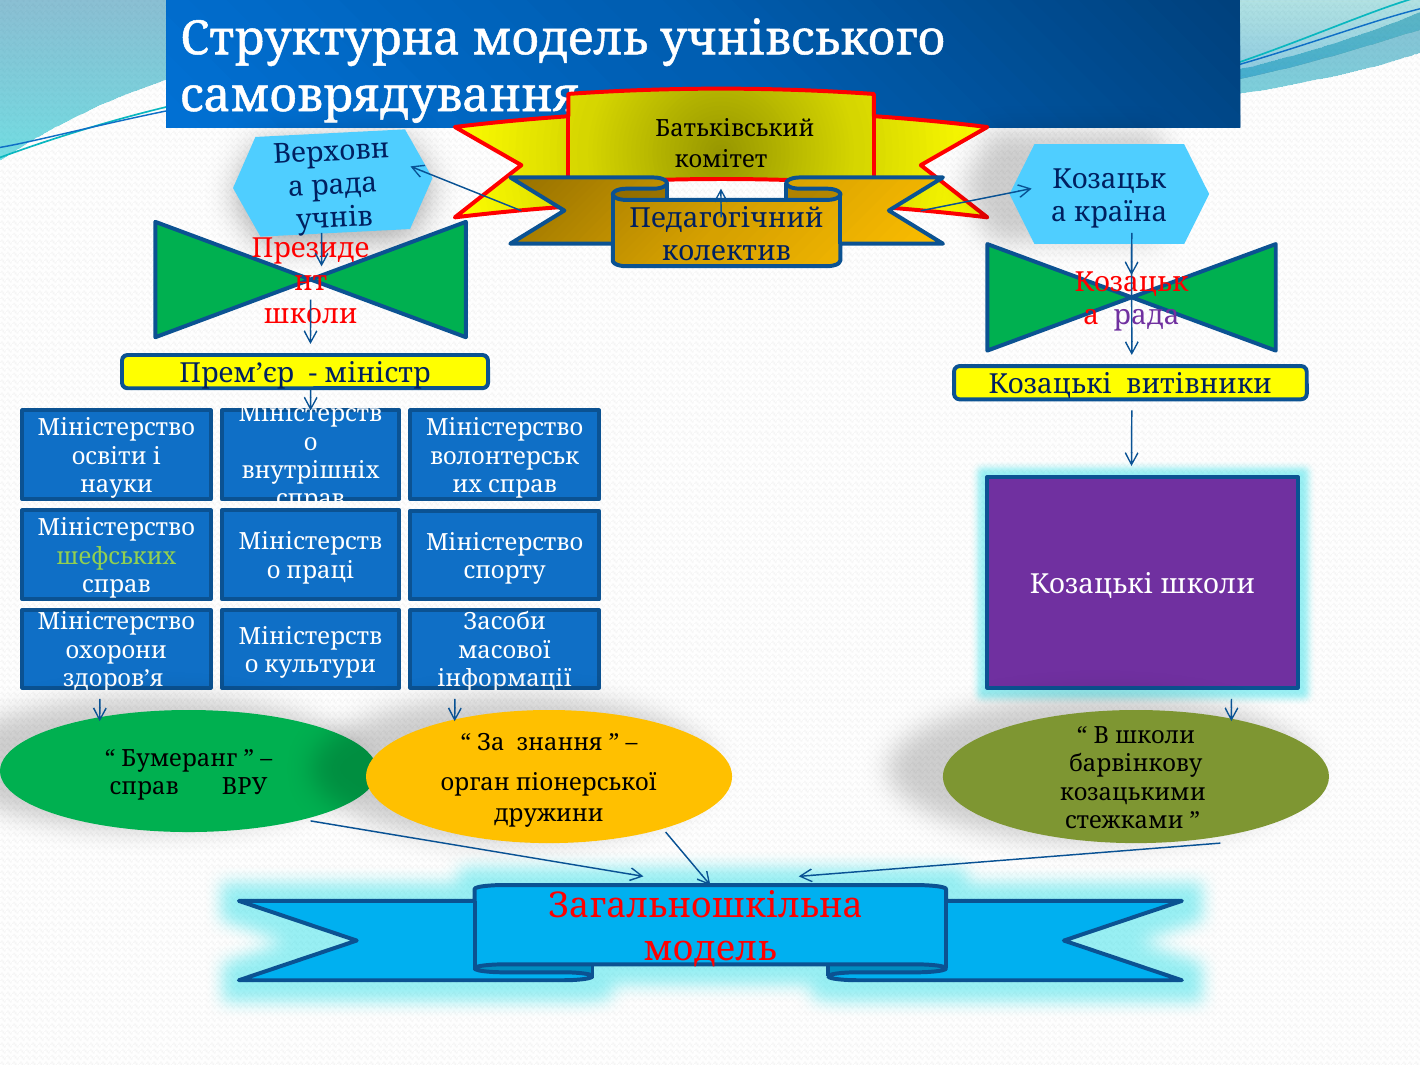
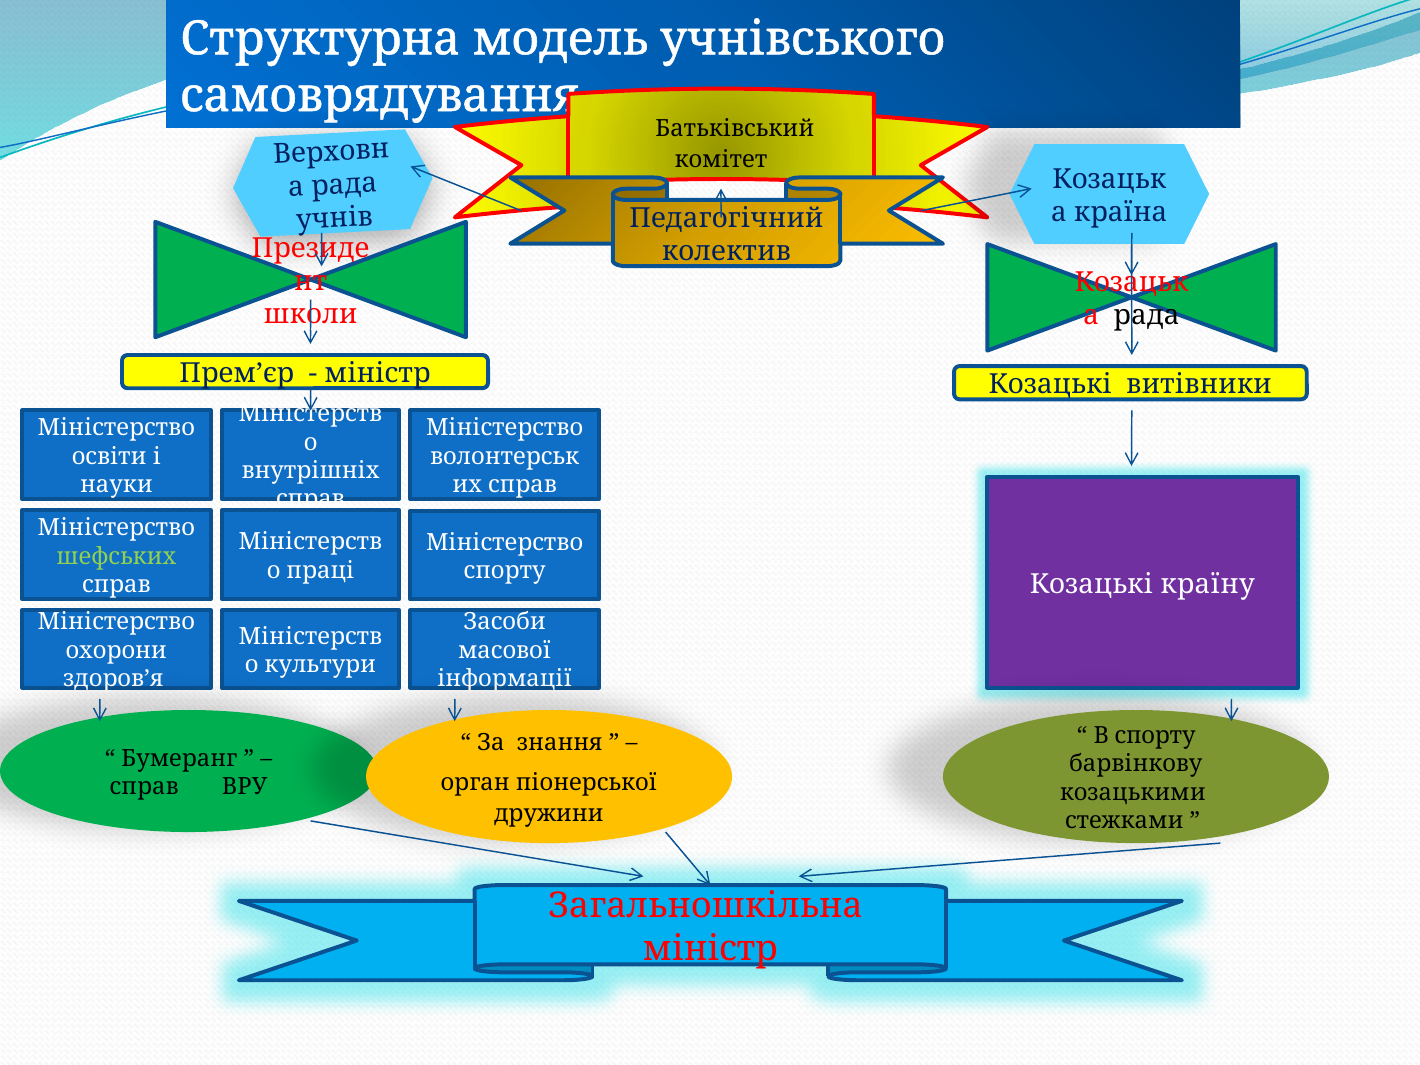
рада colour: purple -> black (1146, 316)
Козацькі школи: школи -> країну (1208, 584)
В школи: школи -> спорту (1155, 736)
модель: модель -> міністр (710, 949)
